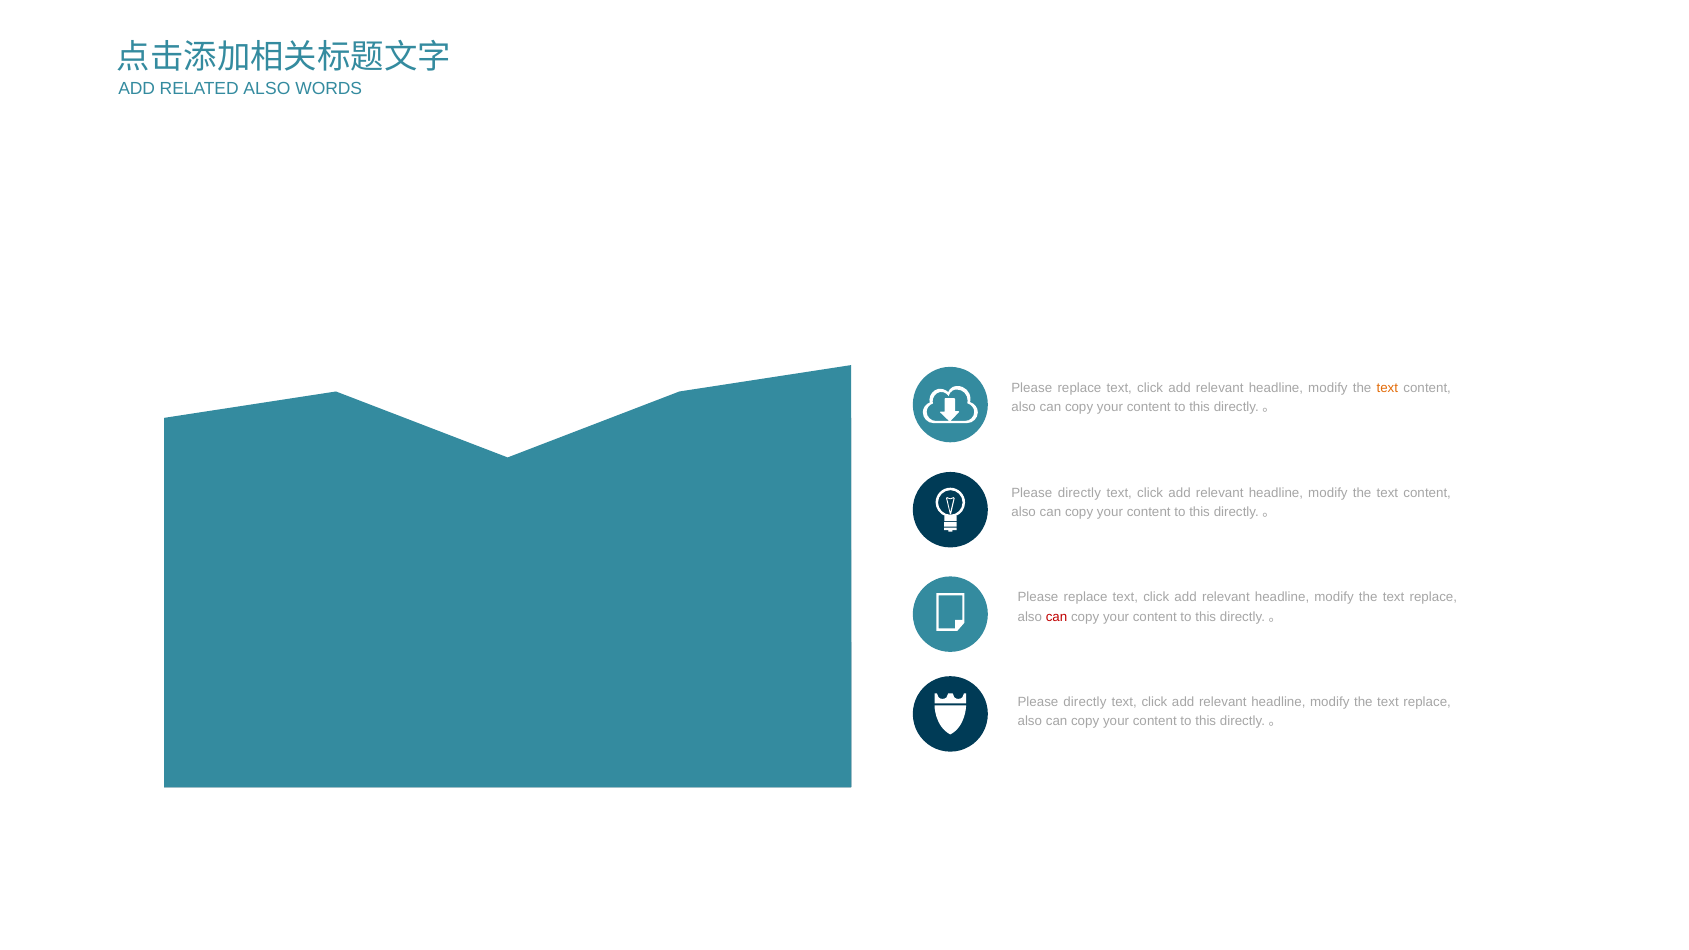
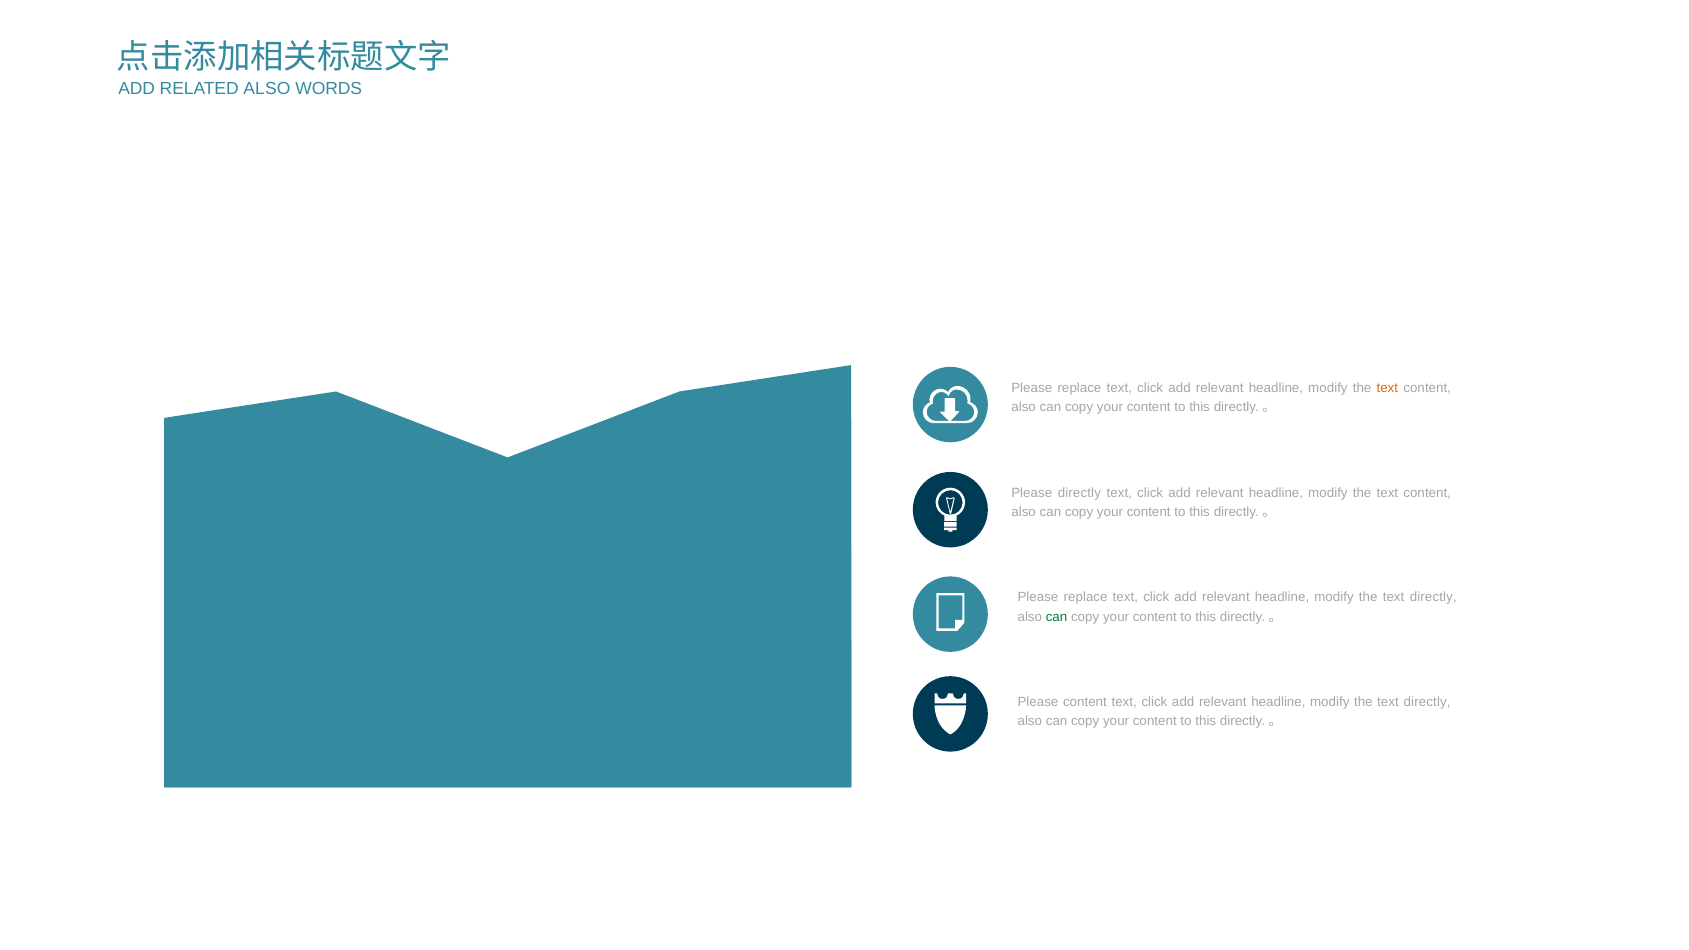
replace: replace -> directly (1433, 598)
can colour: red -> green (1057, 617)
directly: directly -> content (1085, 702)
replace: replace -> directly (1427, 702)
